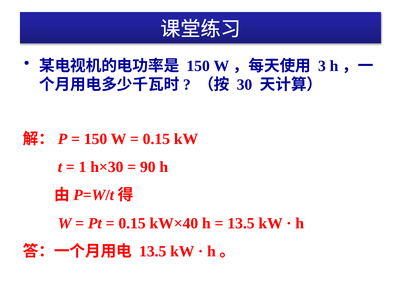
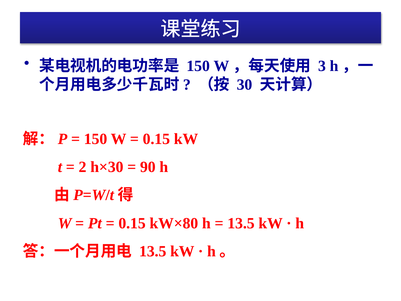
1: 1 -> 2 (83, 167)
kW×40: kW×40 -> kW×80 (174, 223)
